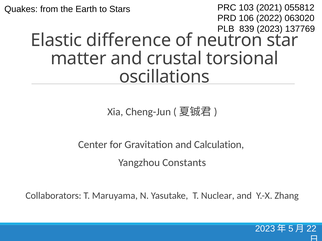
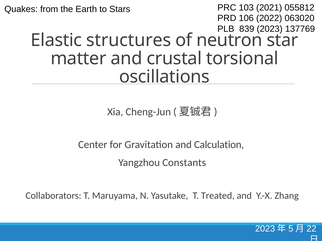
difference: difference -> structures (129, 40)
Nuclear: Nuclear -> Treated (218, 196)
